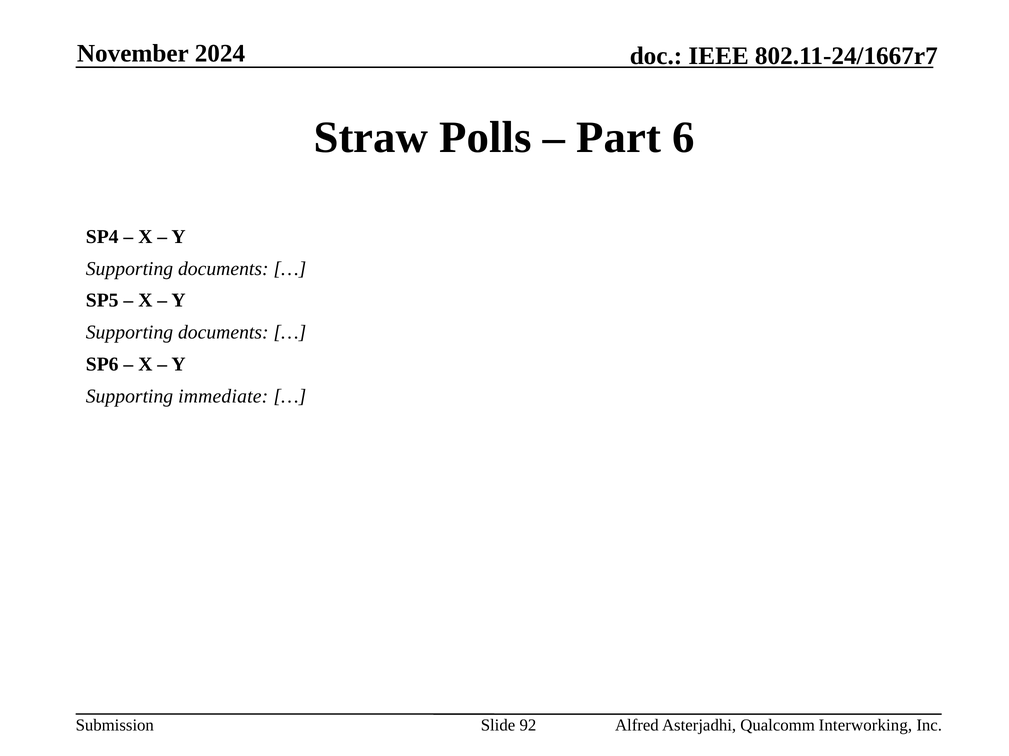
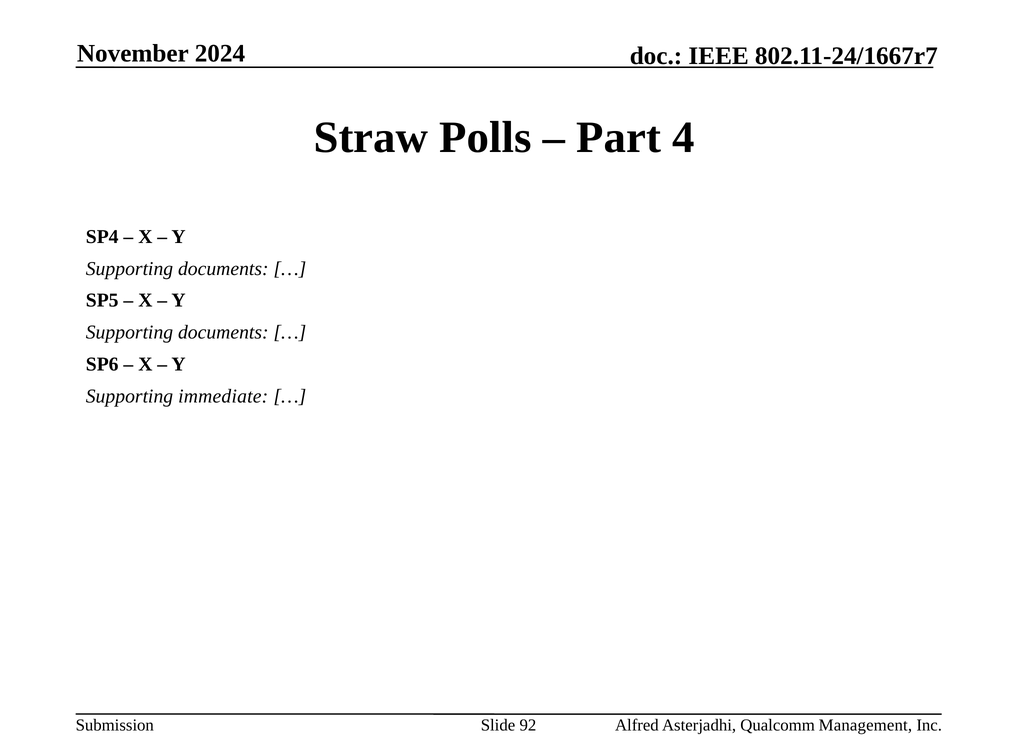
6: 6 -> 4 (683, 138)
Interworking: Interworking -> Management (865, 726)
